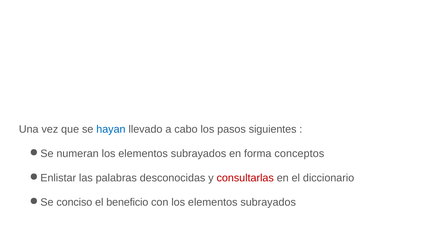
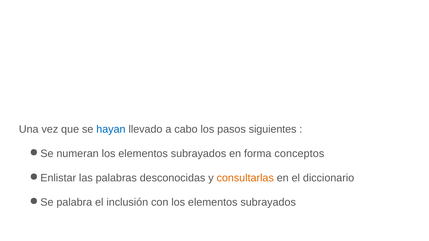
consultarlas colour: red -> orange (245, 178)
conciso: conciso -> palabra (74, 202)
beneficio: beneficio -> inclusión (127, 202)
